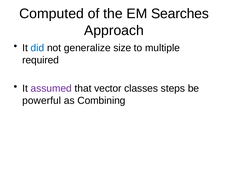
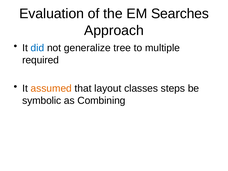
Computed: Computed -> Evaluation (52, 14)
size: size -> tree (122, 48)
assumed colour: purple -> orange (51, 88)
vector: vector -> layout (108, 88)
powerful: powerful -> symbolic (42, 101)
